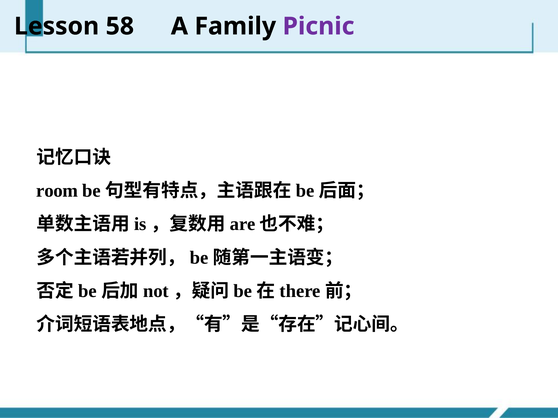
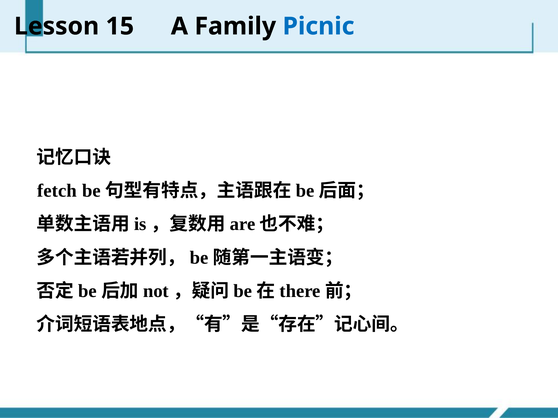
58: 58 -> 15 (120, 26)
Picnic colour: purple -> blue (319, 26)
room: room -> fetch (57, 191)
